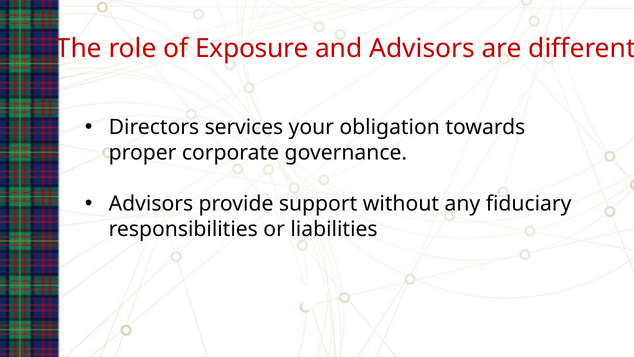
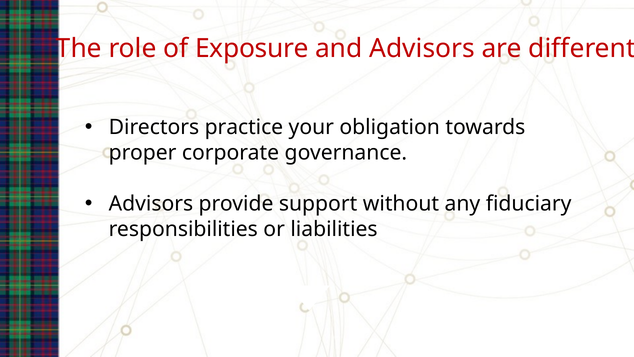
services: services -> practice (244, 127)
